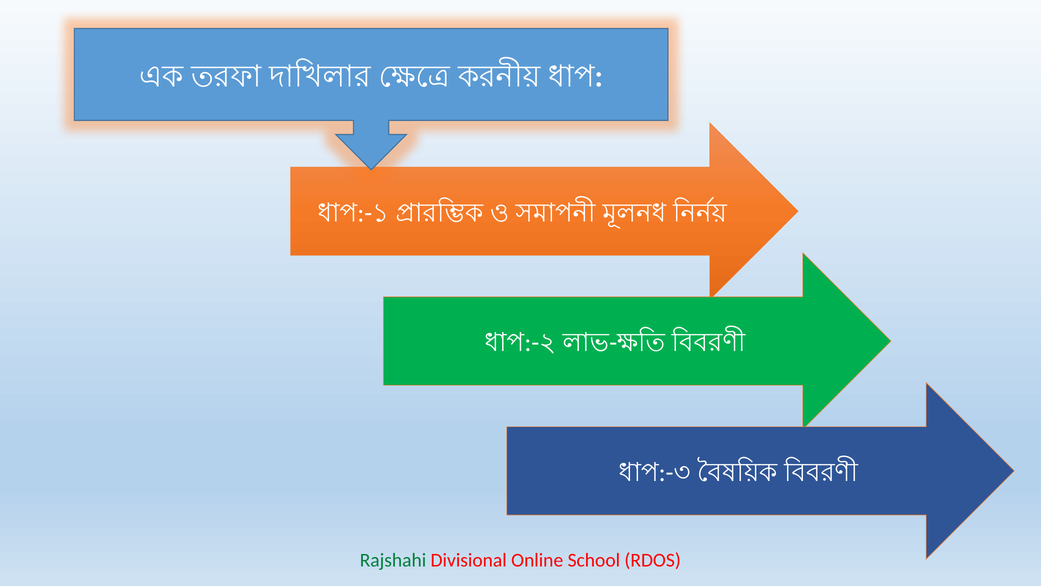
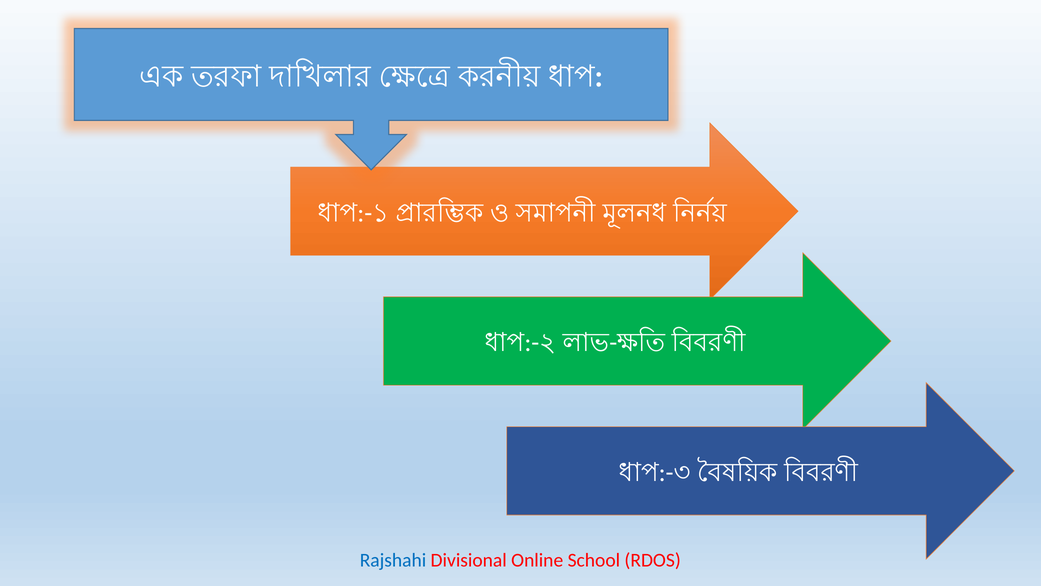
Rajshahi colour: green -> blue (393, 560)
